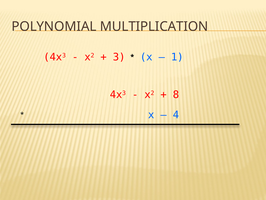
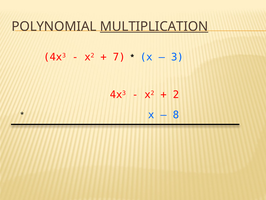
MULTIPLICATION underline: none -> present (154, 26)
3: 3 -> 7 (119, 57)
1: 1 -> 3 (177, 57)
8: 8 -> 2 (176, 94)
4: 4 -> 8 (176, 115)
